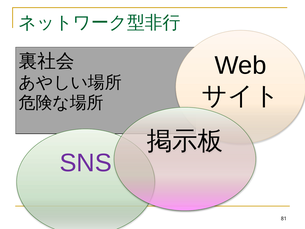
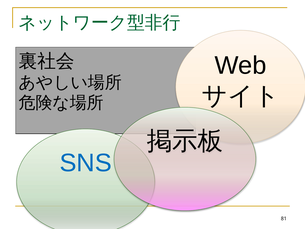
SNS colour: purple -> blue (86, 163)
